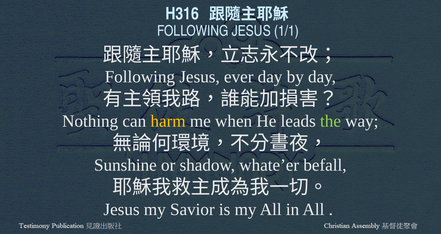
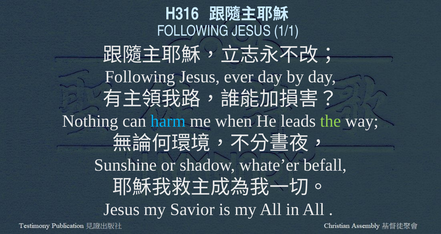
harm colour: yellow -> light blue (168, 121)
